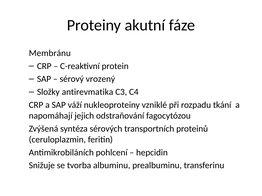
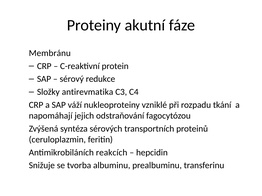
vrozený: vrozený -> redukce (100, 79)
pohlcení: pohlcení -> reakcích (112, 153)
